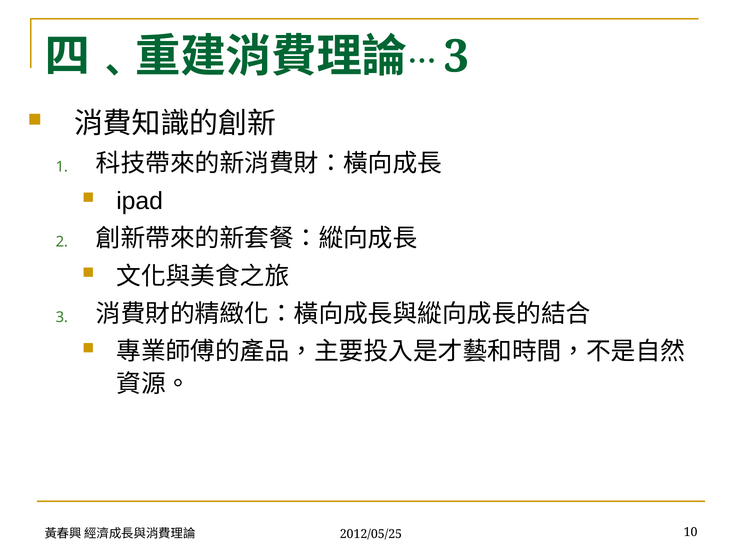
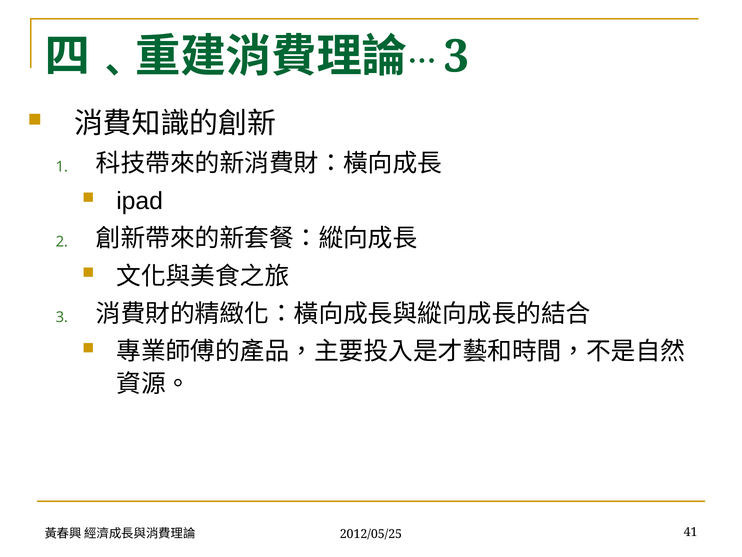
10: 10 -> 41 (691, 531)
